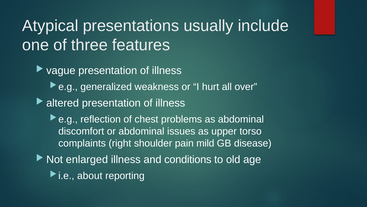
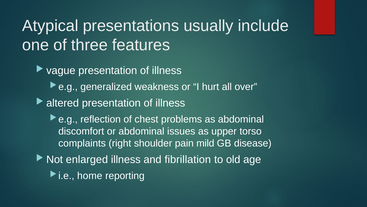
conditions: conditions -> fibrillation (188, 159)
about: about -> home (90, 175)
